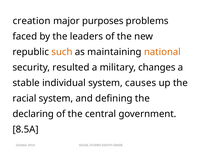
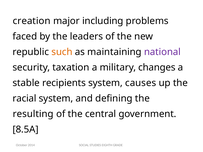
purposes: purposes -> including (103, 21)
national colour: orange -> purple (162, 52)
resulted: resulted -> taxation (71, 68)
individual: individual -> recipients (64, 83)
declaring: declaring -> resulting (33, 114)
